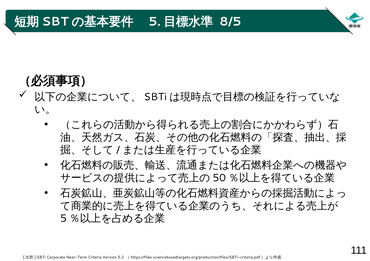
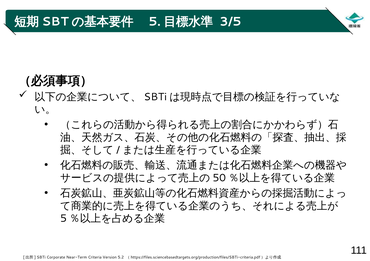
8/5: 8/5 -> 3/5 (230, 22)
